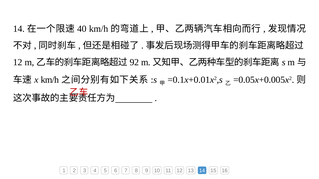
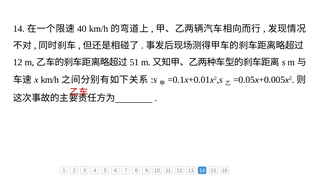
92: 92 -> 51 (134, 62)
